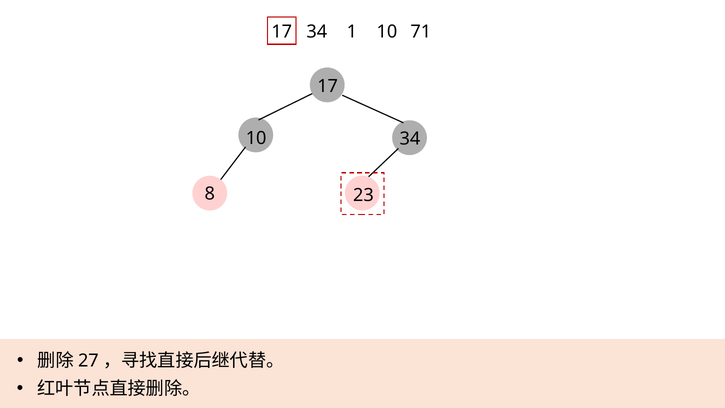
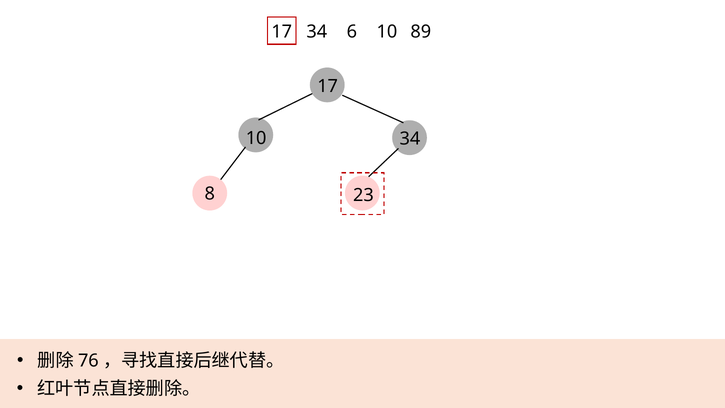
1: 1 -> 6 (352, 32)
71: 71 -> 89 (421, 32)
27: 27 -> 76 (88, 361)
